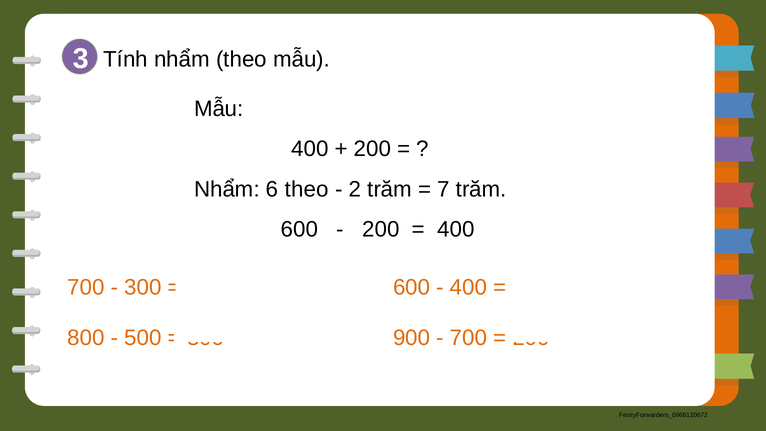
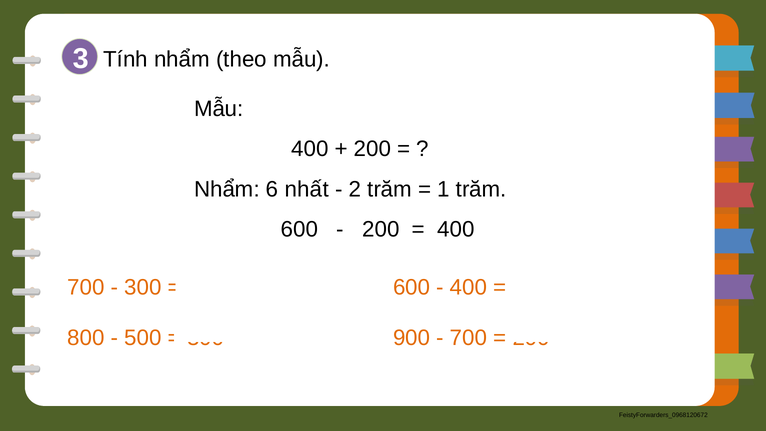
6 theo: theo -> nhất (307, 189)
7: 7 -> 1 (444, 189)
